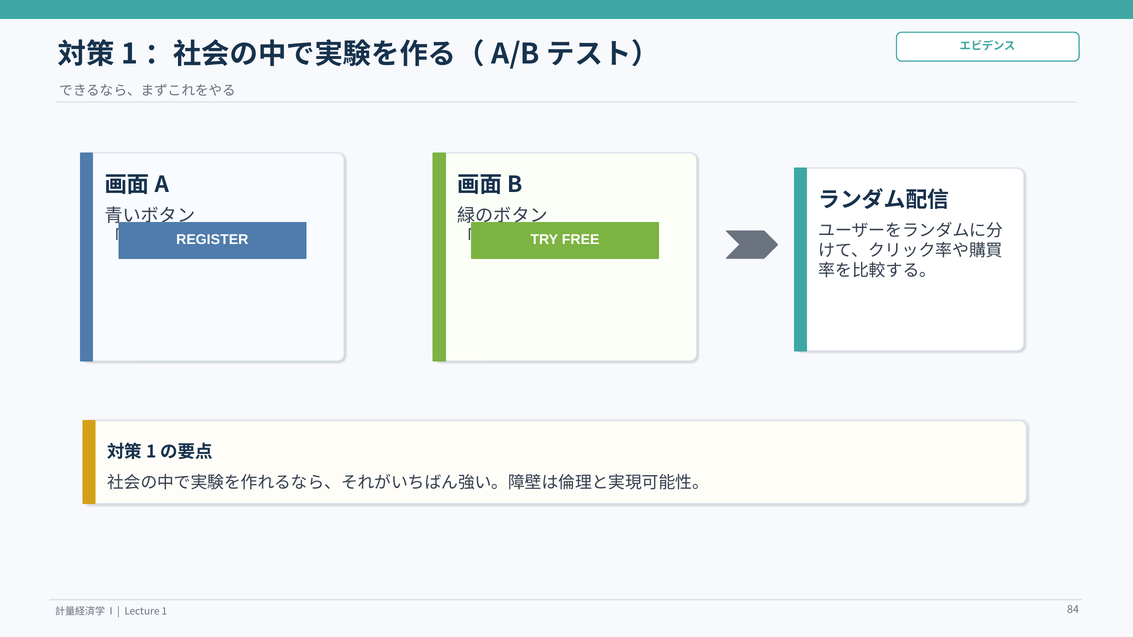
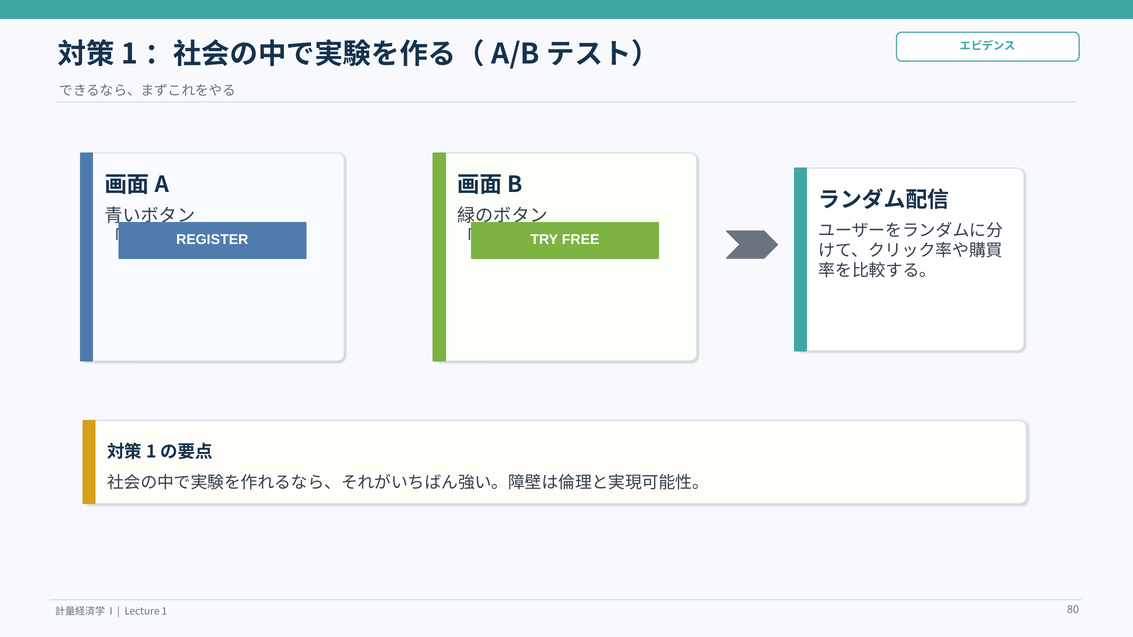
84: 84 -> 80 (1073, 610)
